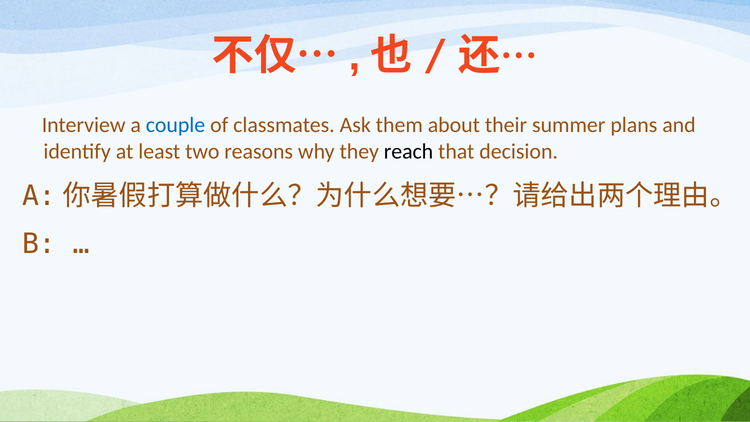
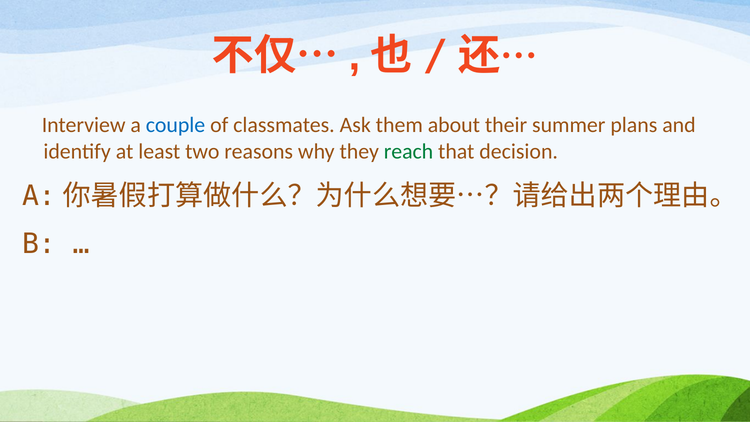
reach colour: black -> green (409, 151)
